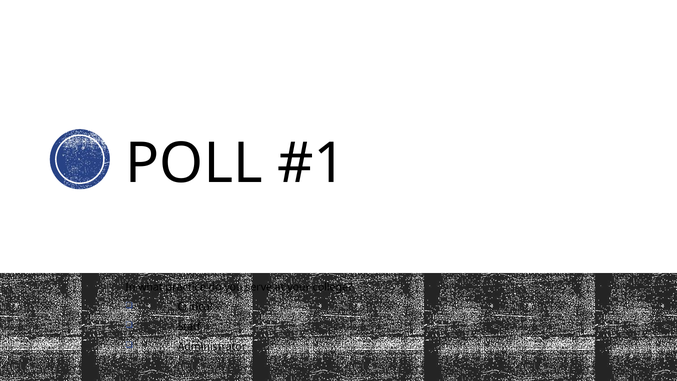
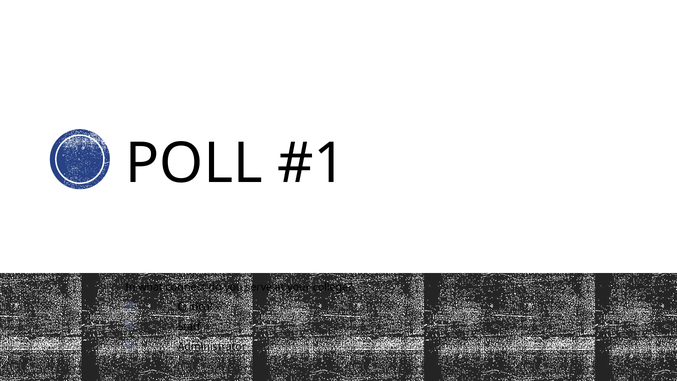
practice: practice -> connect (186, 287)
